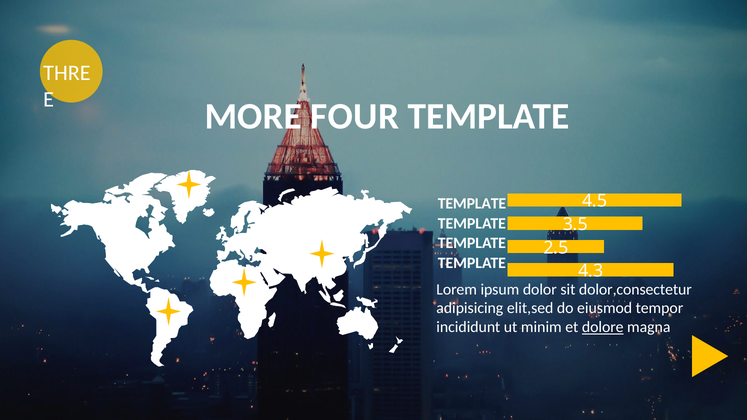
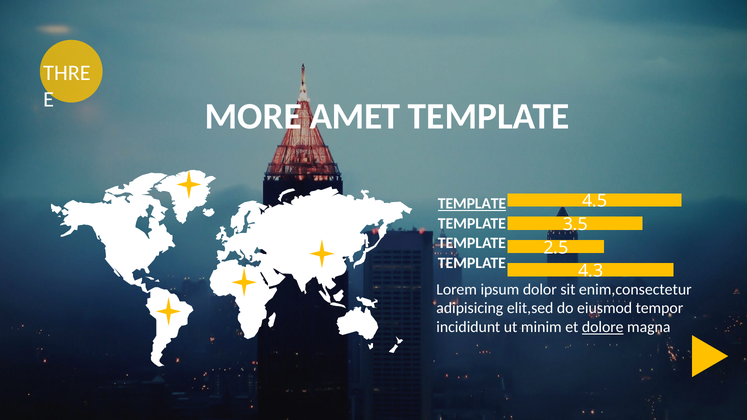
FOUR: FOUR -> AMET (355, 116)
TEMPLATE underline: none -> present (472, 204)
dolor,consectetur: dolor,consectetur -> enim,consectetur (635, 289)
